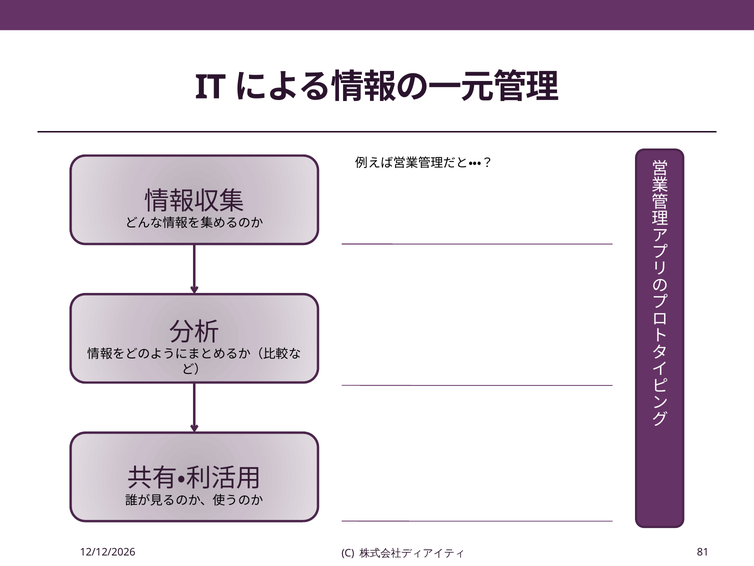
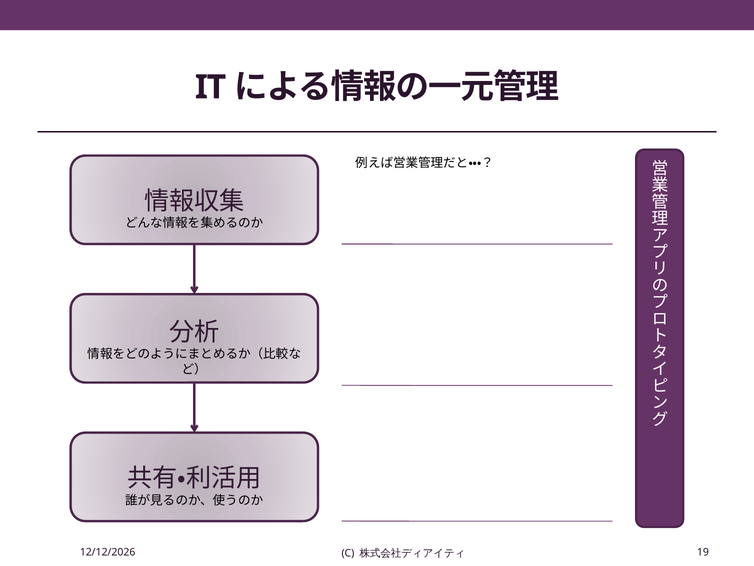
81: 81 -> 19 (703, 552)
